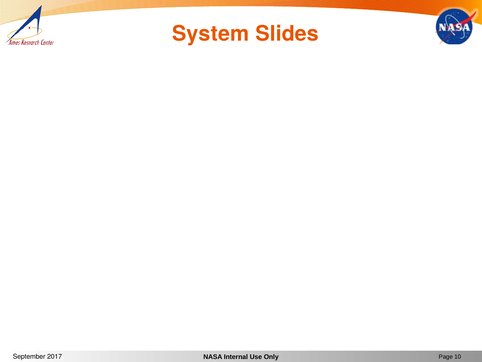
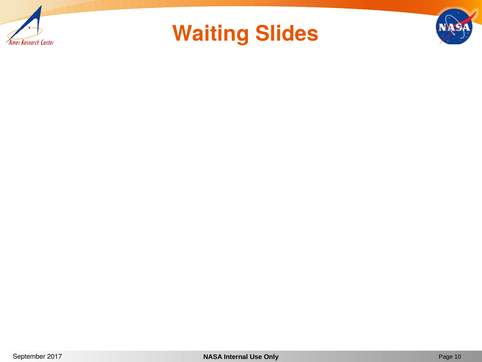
System: System -> Waiting (211, 34)
